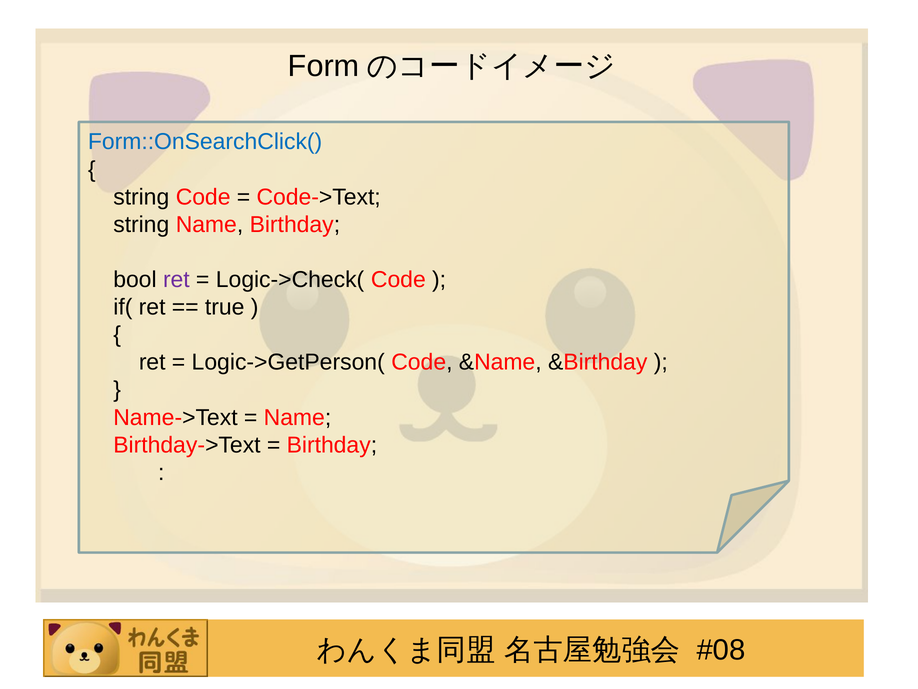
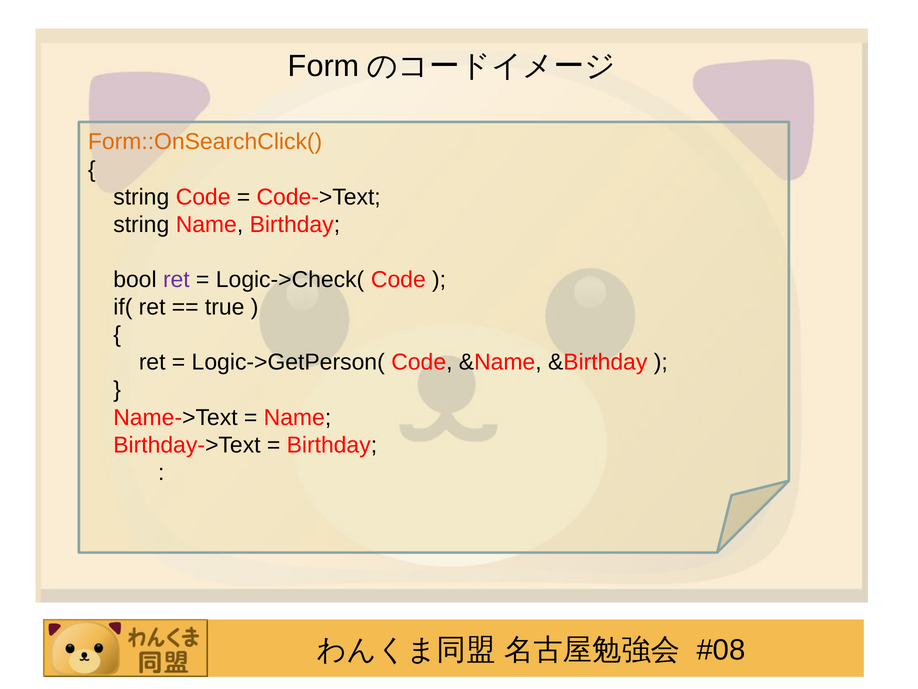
Form::OnSearchClick( colour: blue -> orange (205, 142)
